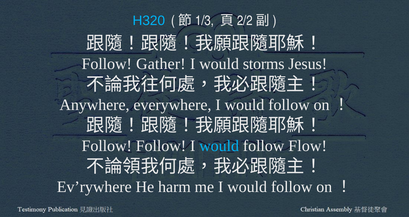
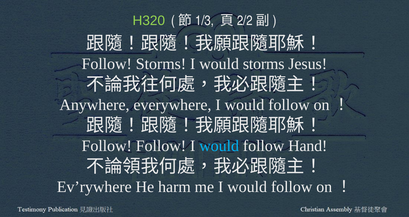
H320 colour: light blue -> light green (149, 21)
Follow Gather: Gather -> Storms (161, 64)
Flow: Flow -> Hand (308, 146)
